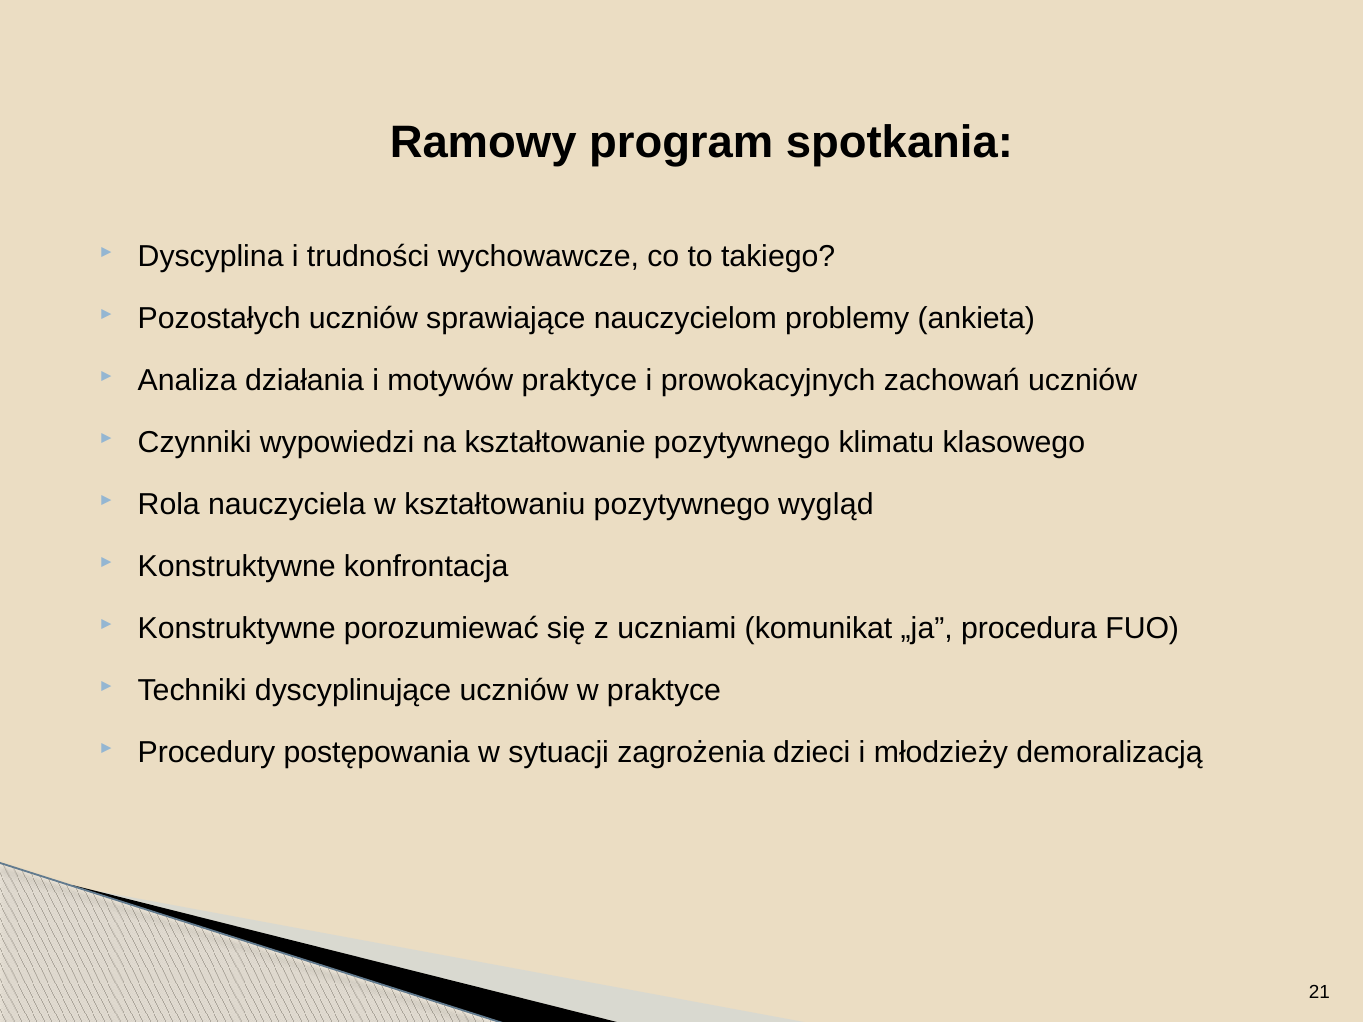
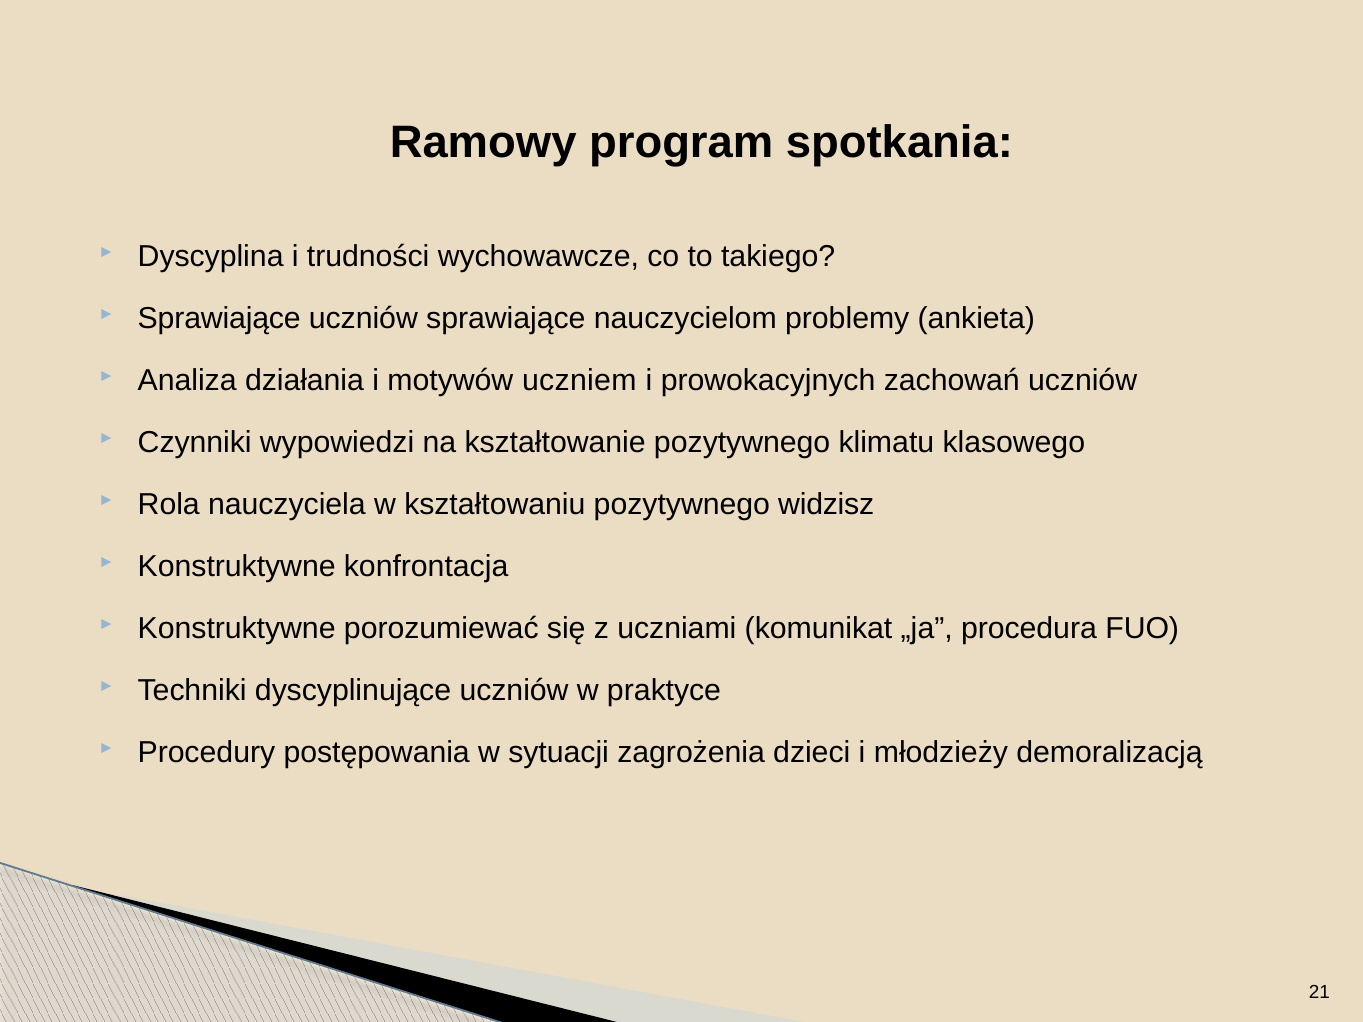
Pozostałych: Pozostałych -> Sprawiające (219, 319)
motywów praktyce: praktyce -> uczniem (579, 381)
wygląd: wygląd -> widzisz (826, 505)
